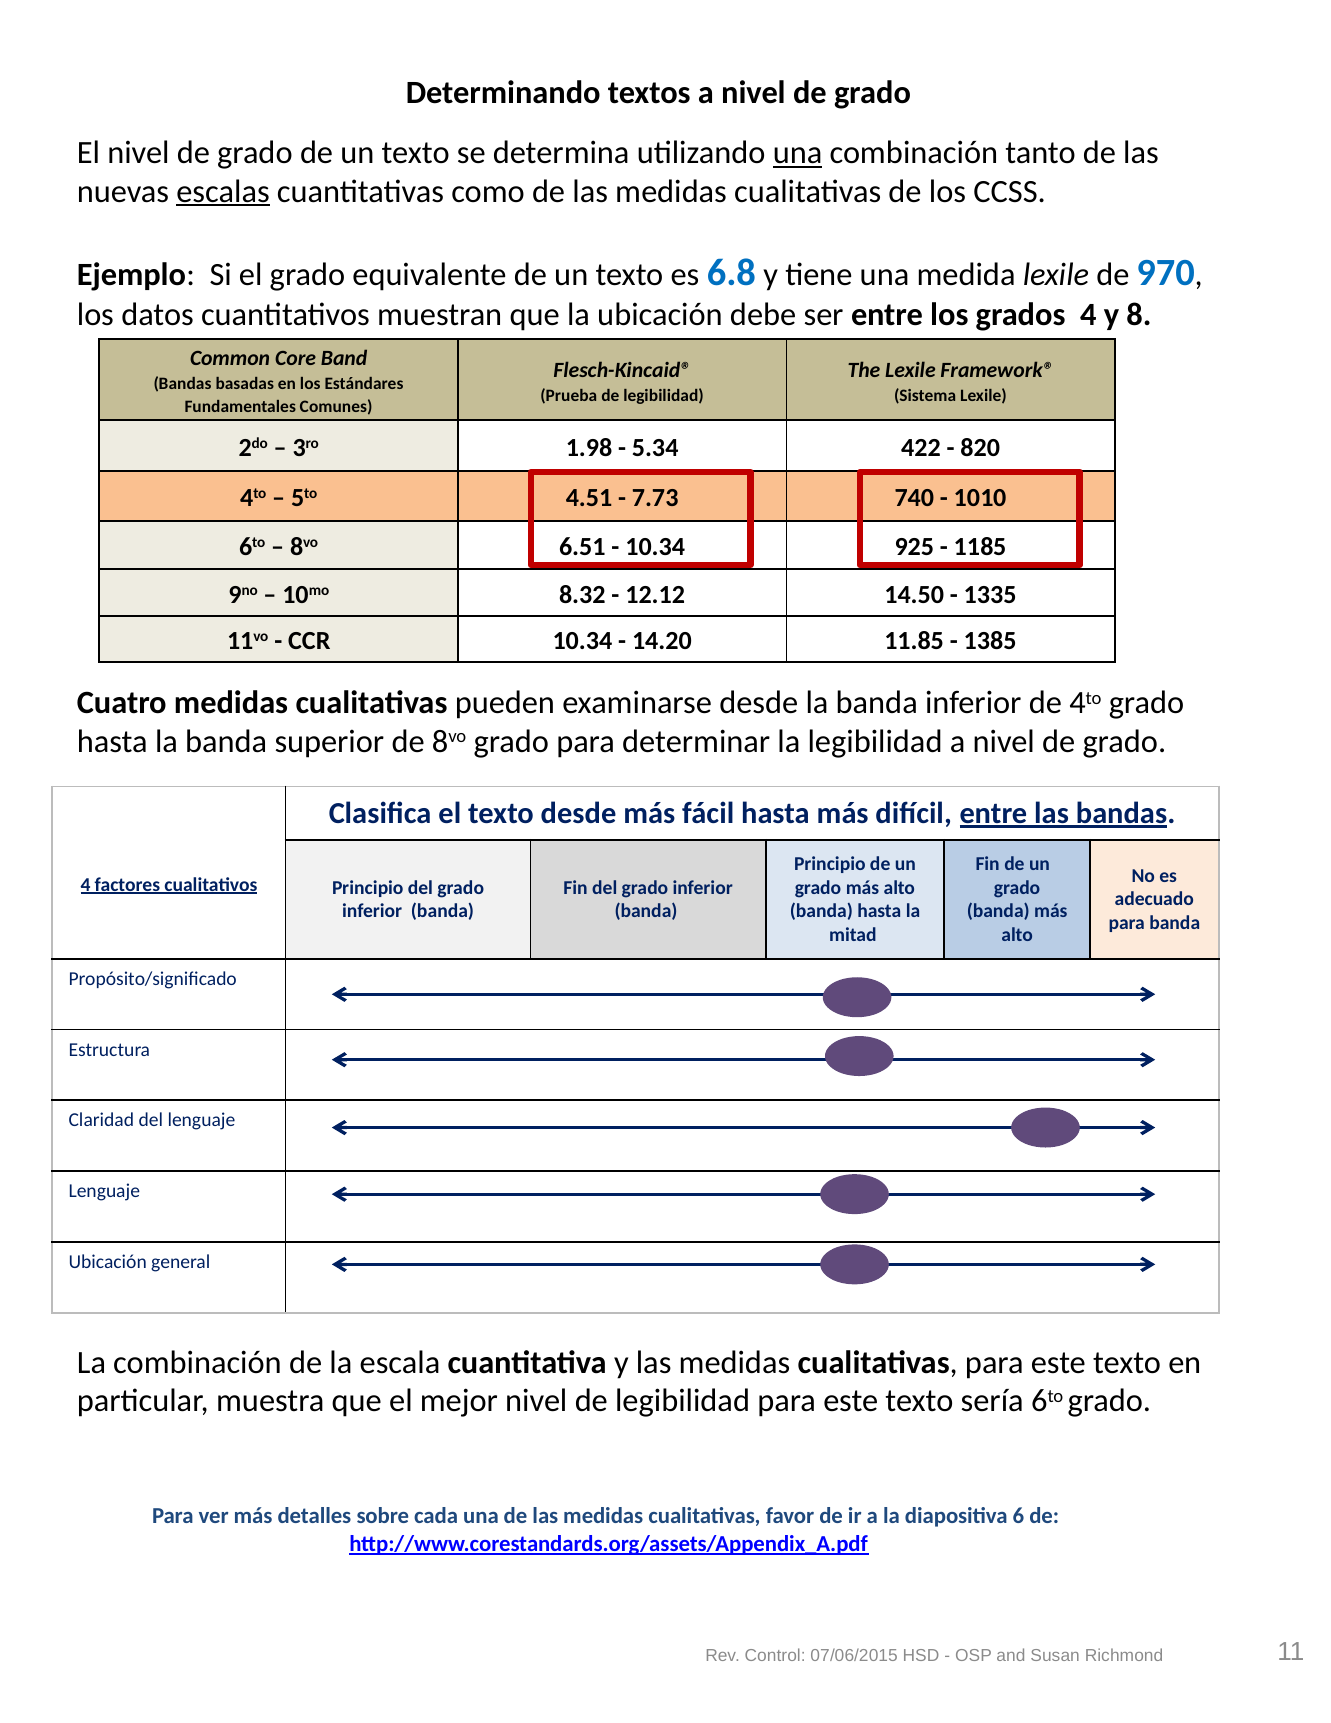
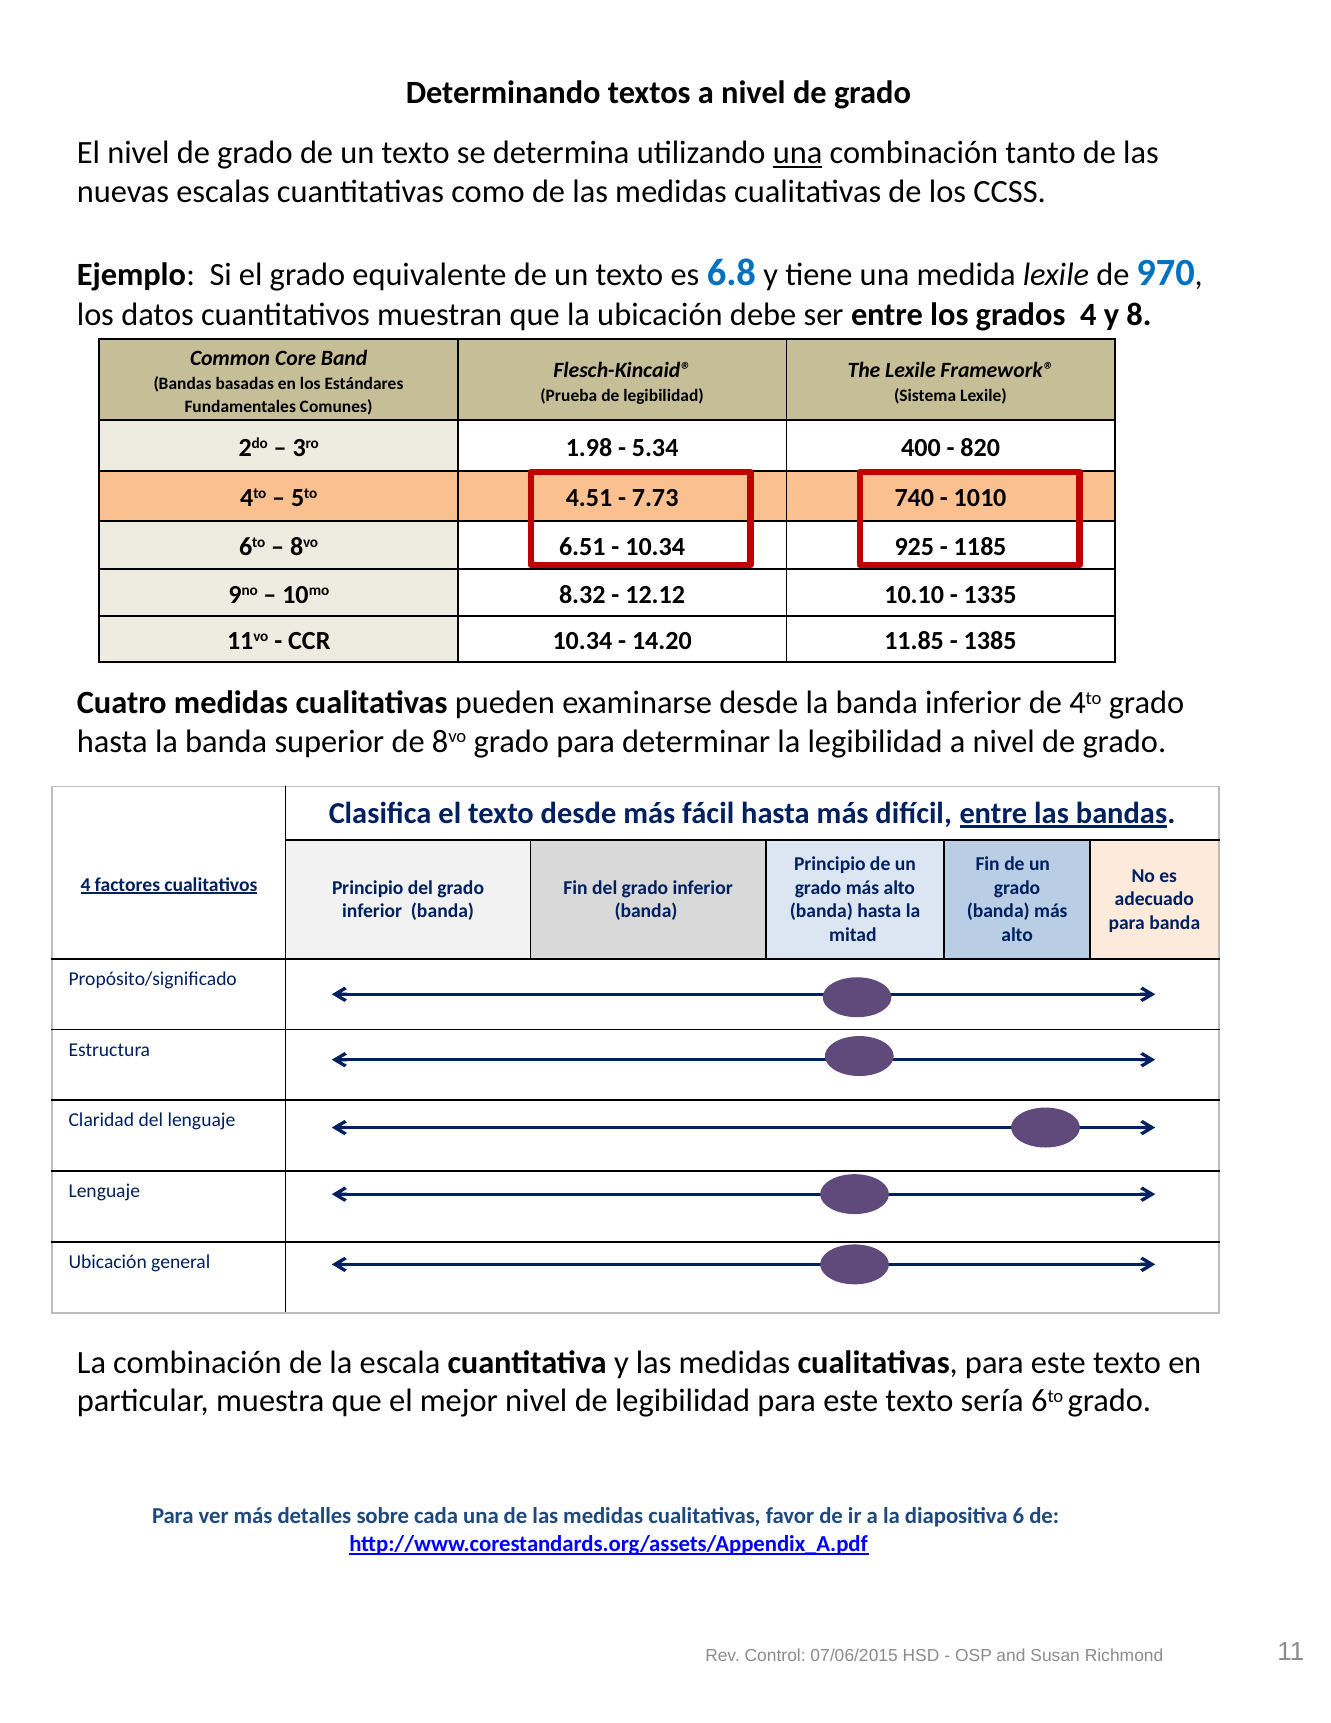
escalas underline: present -> none (223, 191)
422: 422 -> 400 (921, 448)
14.50: 14.50 -> 10.10 (914, 594)
